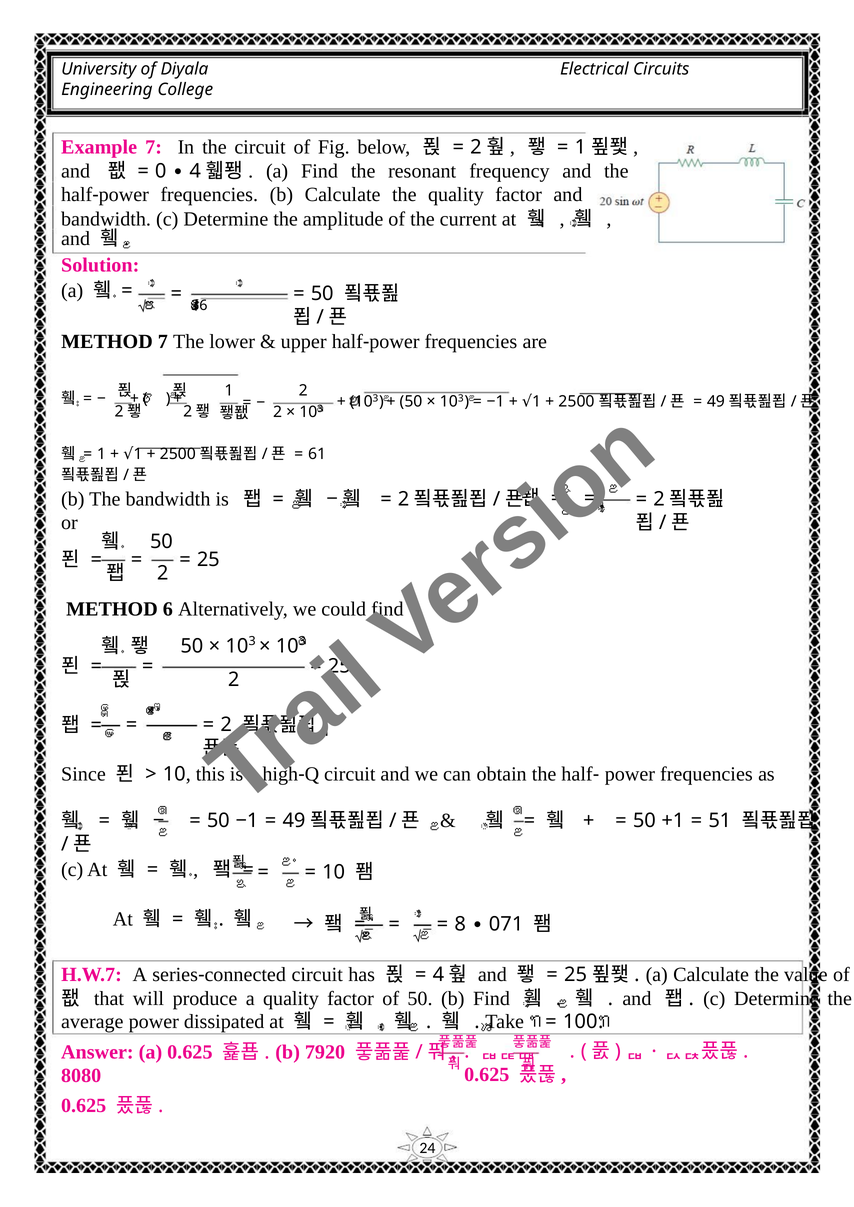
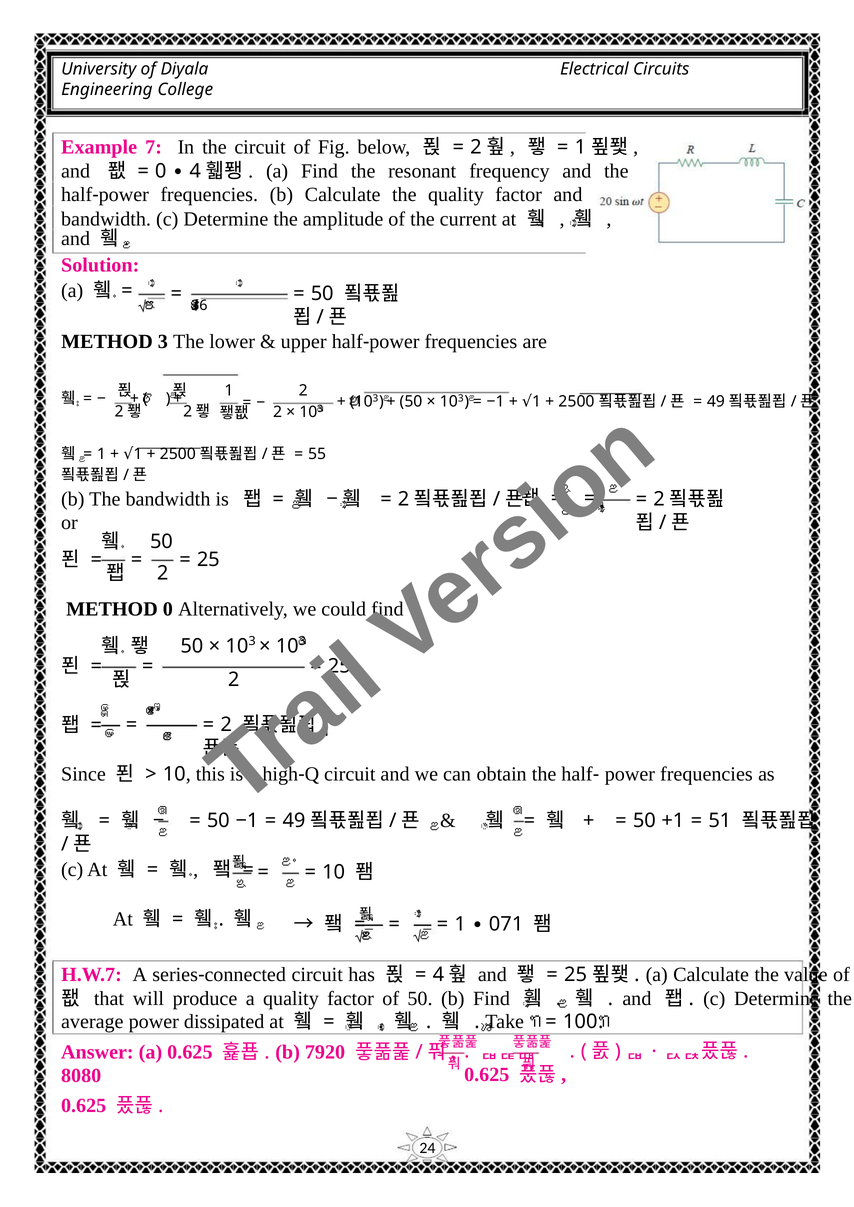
METHOD 7: 7 -> 3 (163, 342)
61: 61 -> 55 (317, 454)
METHOD 6: 6 -> 0 (168, 609)
8: 8 -> 1 (460, 924)
